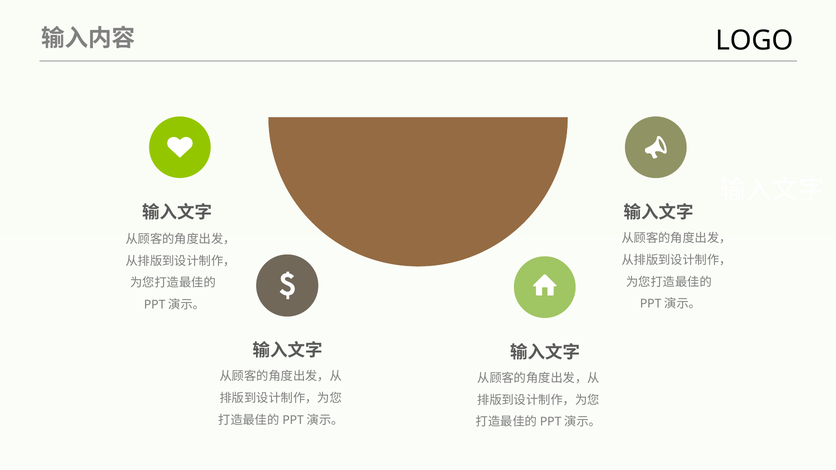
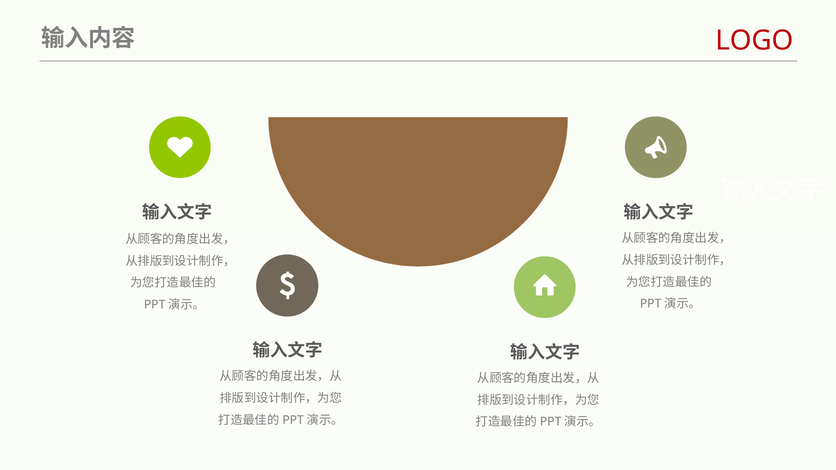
LOGO colour: black -> red (754, 41)
